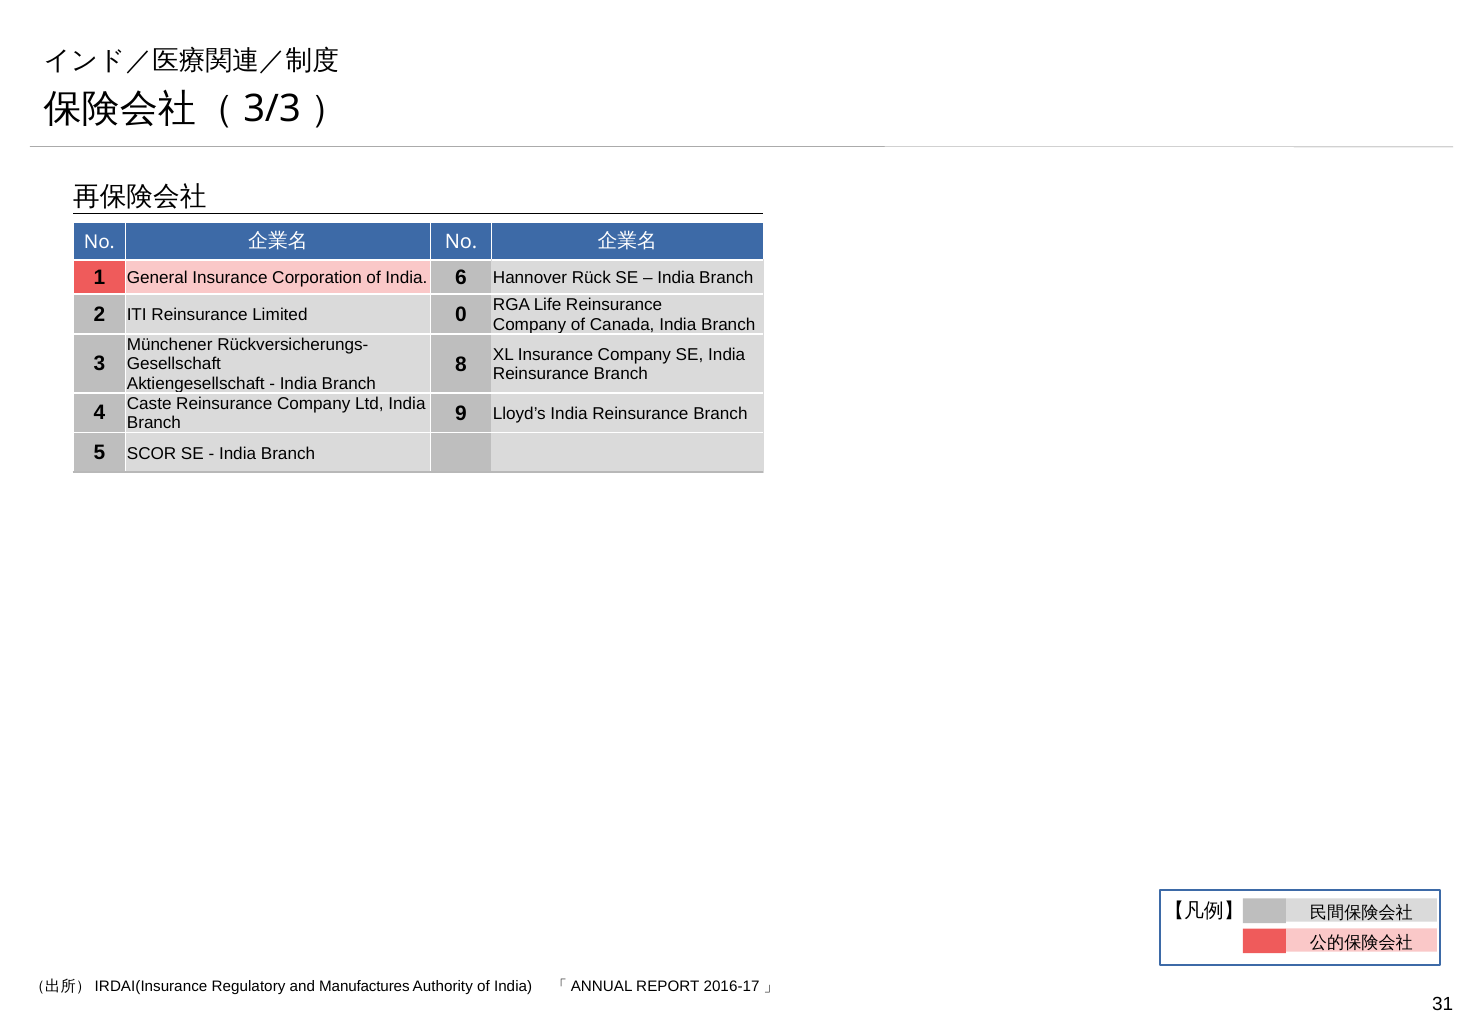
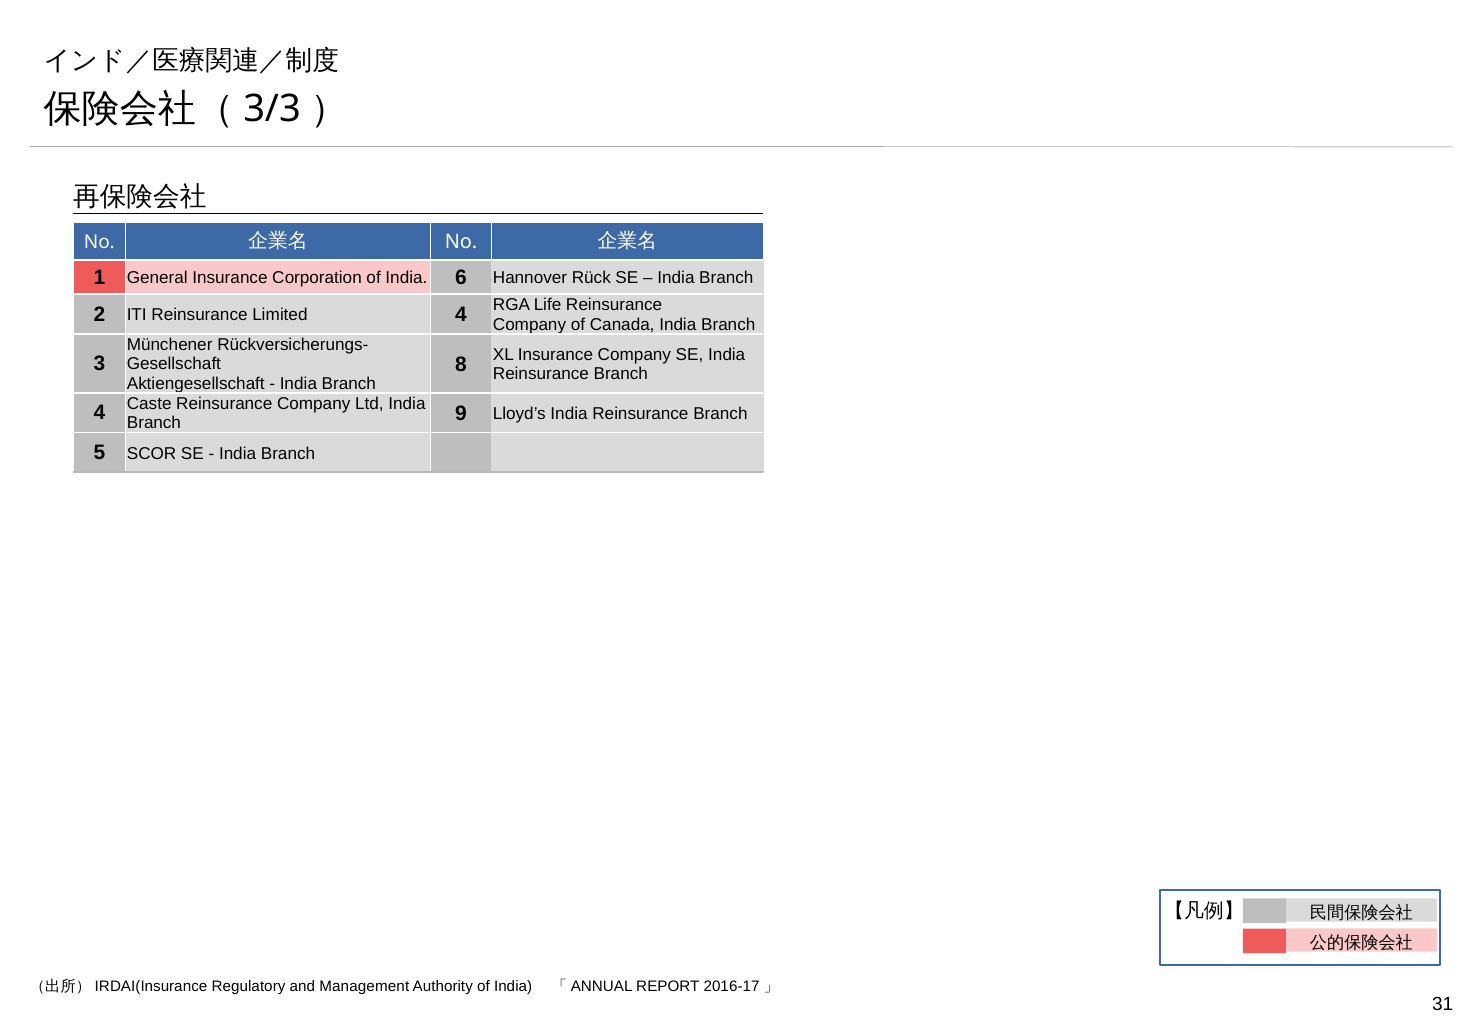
Limited 0: 0 -> 4 (461, 315)
Manufactures: Manufactures -> Management (364, 987)
